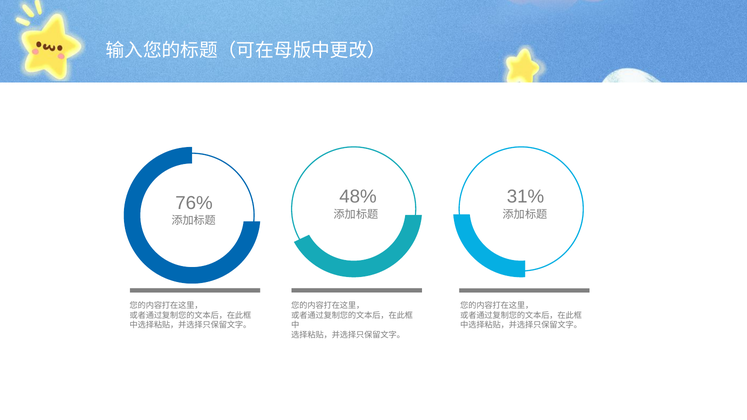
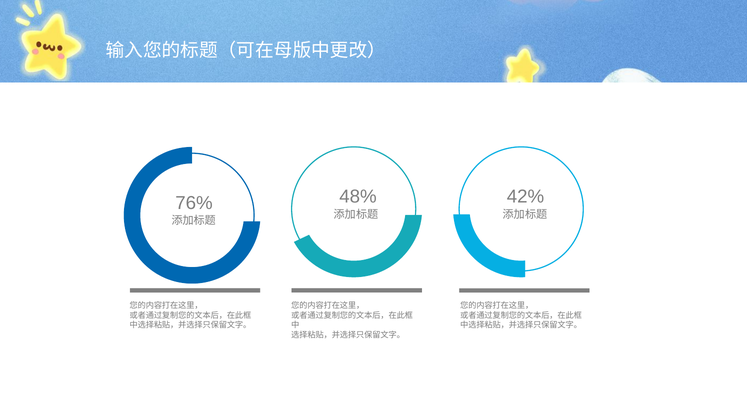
31%: 31% -> 42% (526, 197)
